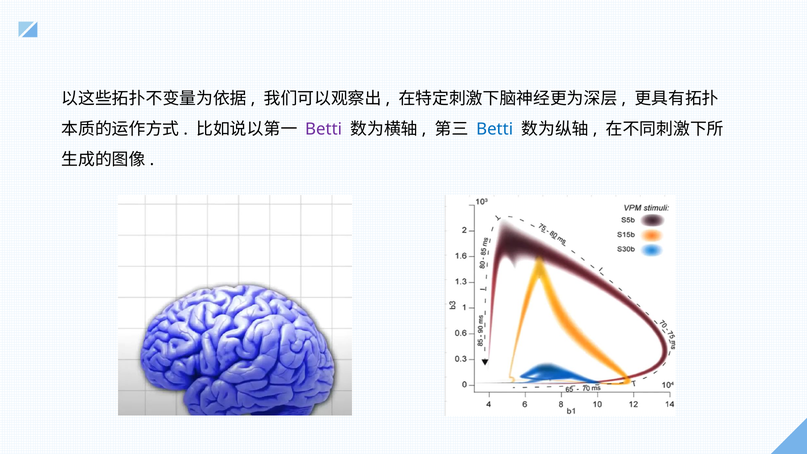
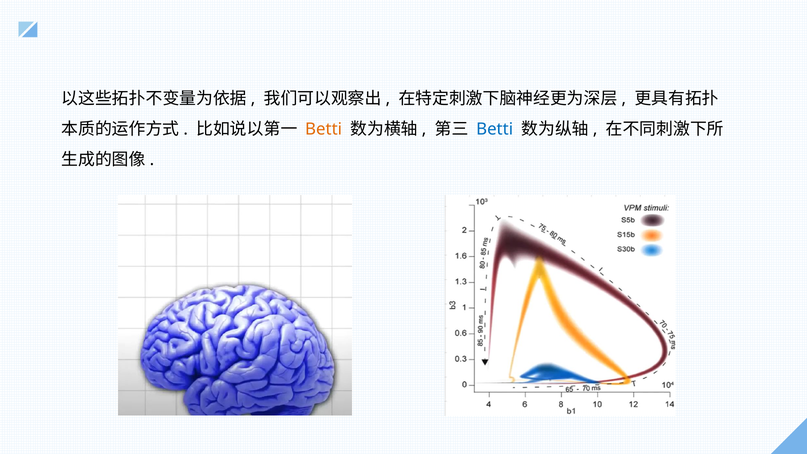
Betti colour: purple -> orange (324, 129)
